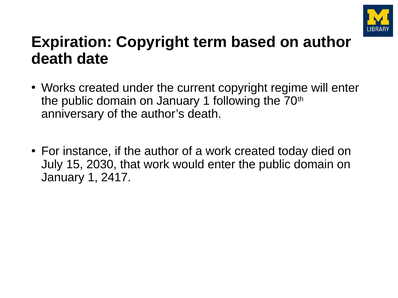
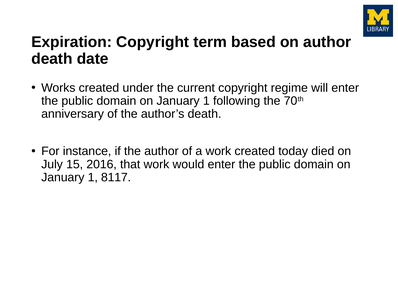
2030: 2030 -> 2016 (102, 165)
2417: 2417 -> 8117 (116, 178)
